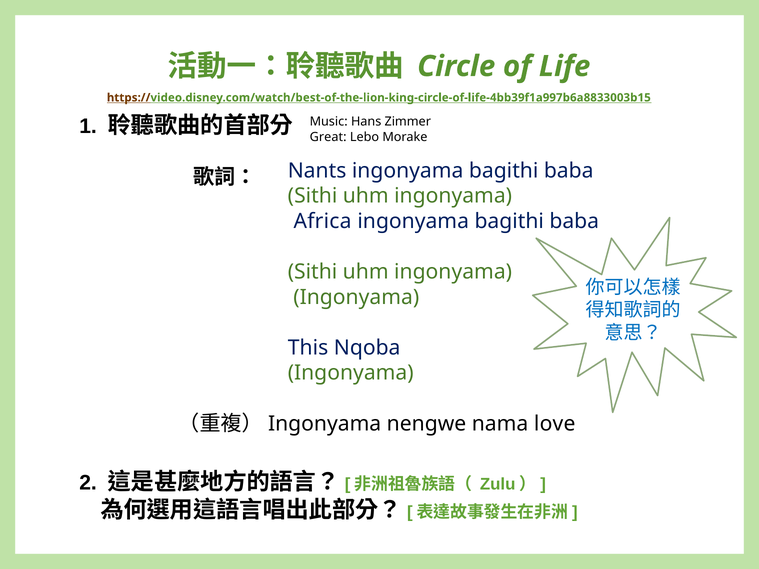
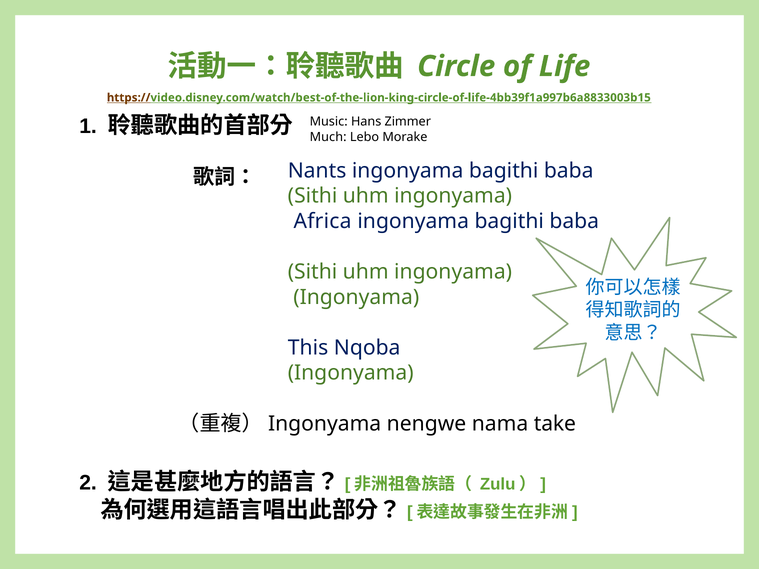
Great: Great -> Much (328, 137)
love: love -> take (555, 424)
